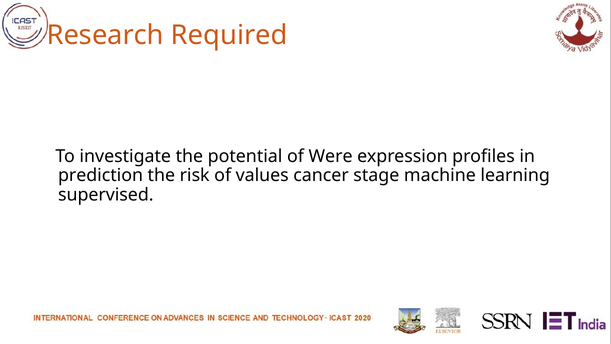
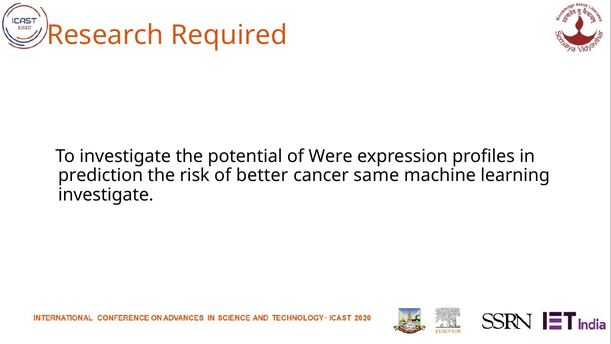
values: values -> better (262, 175)
stage: stage -> same (376, 175)
supervised: supervised -> investigate (106, 195)
